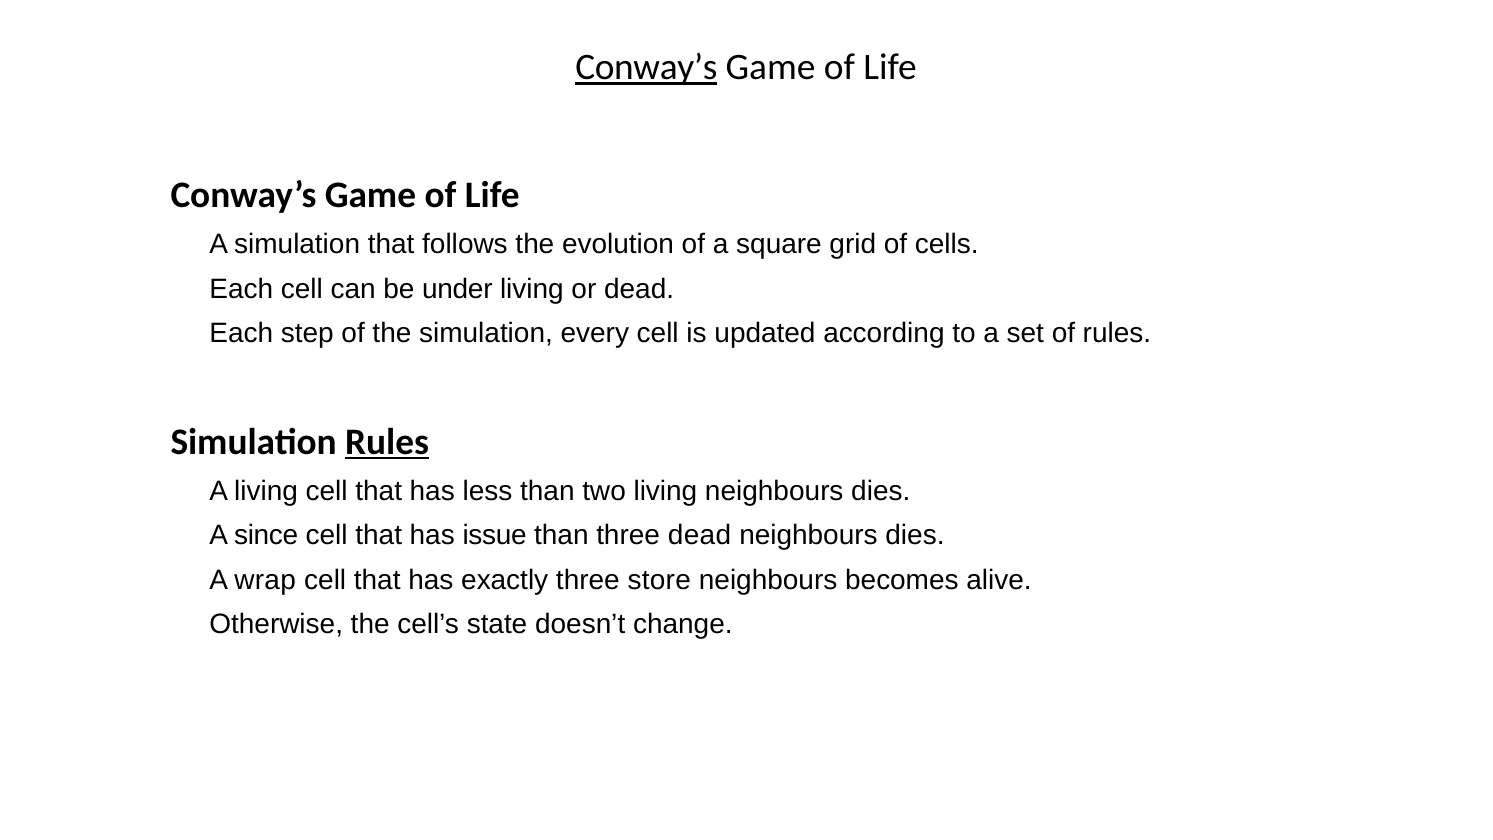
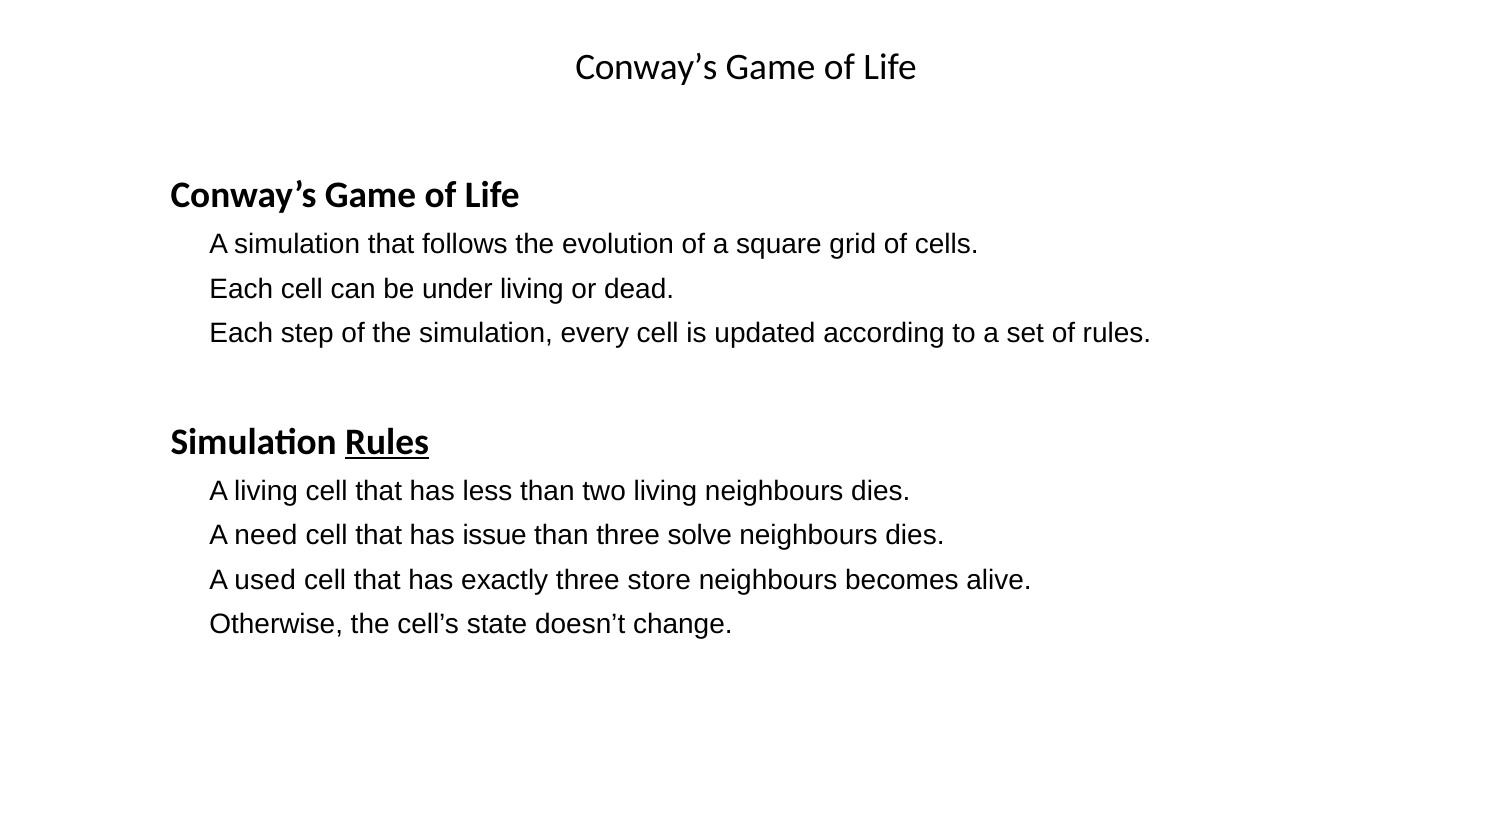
Conway’s underline: present -> none (646, 67)
since: since -> need (266, 536)
three dead: dead -> solve (700, 536)
wrap: wrap -> used (265, 580)
